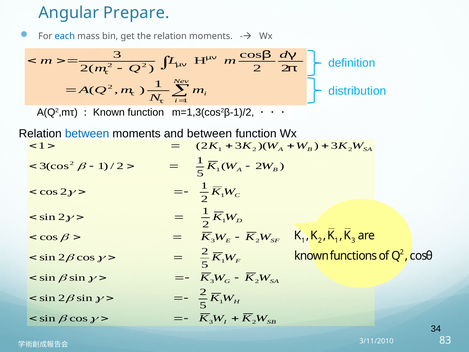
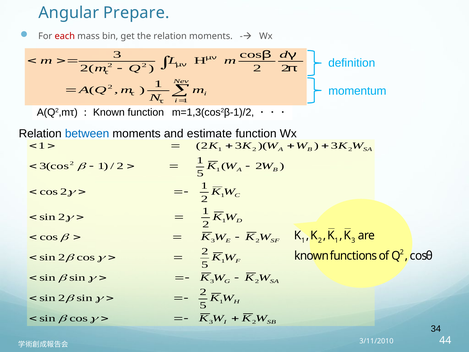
each colour: blue -> red (65, 36)
distribution: distribution -> momentum (357, 91)
and between: between -> estimate (209, 134)
83: 83 -> 44 (445, 340)
